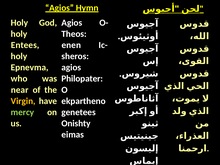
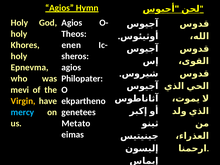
Entees: Entees -> Khores (25, 45)
near: near -> mevi (20, 90)
mercy colour: light green -> light blue (22, 112)
Onishty: Onishty -> Metato (76, 123)
